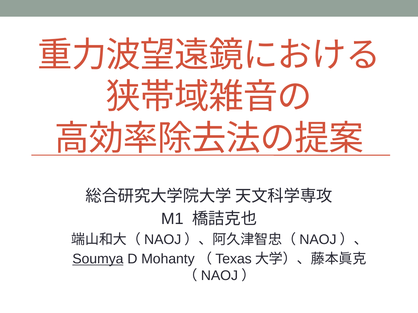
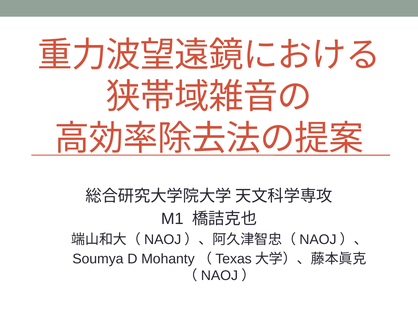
Soumya underline: present -> none (98, 259)
